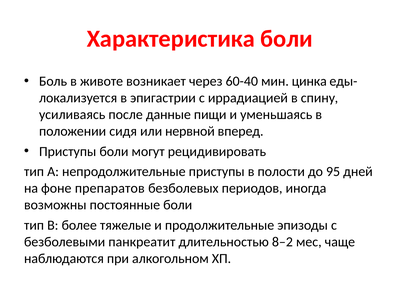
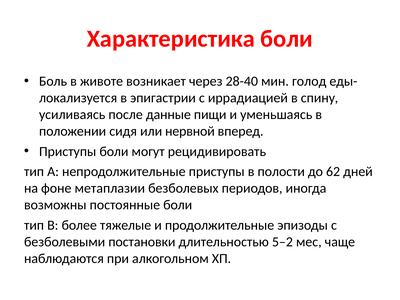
60-40: 60-40 -> 28-40 (242, 81)
цинка: цинка -> голод (309, 81)
95: 95 -> 62 (333, 172)
препаратов: препаратов -> метаплазии (110, 188)
панкреатит: панкреатит -> постановки (142, 242)
8–2: 8–2 -> 5–2 (282, 242)
